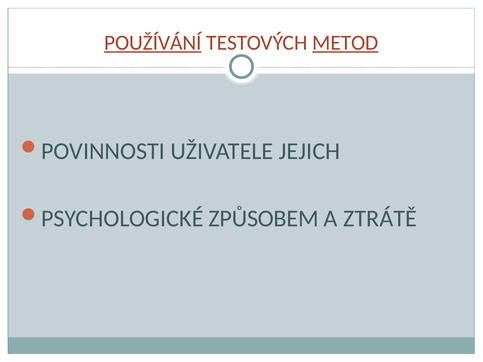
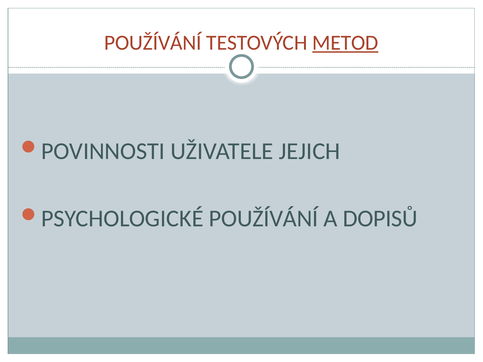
POUŽÍVÁNÍ underline: present -> none (153, 43)
ZPŮSOBEM: ZPŮSOBEM -> POUŽÍVÁNÍ (264, 219)
ZTRÁTĚ: ZTRÁTĚ -> DOPISŮ (380, 219)
